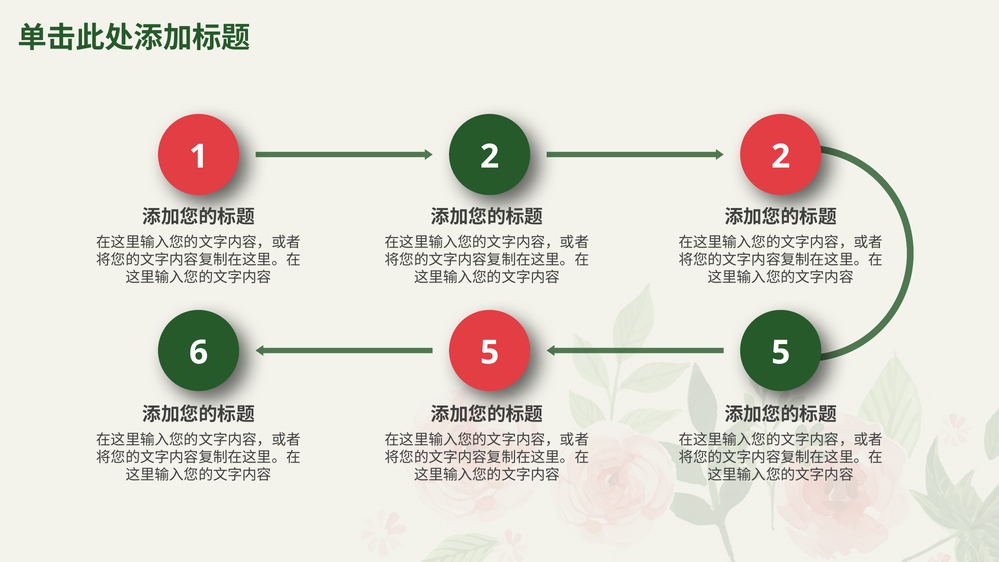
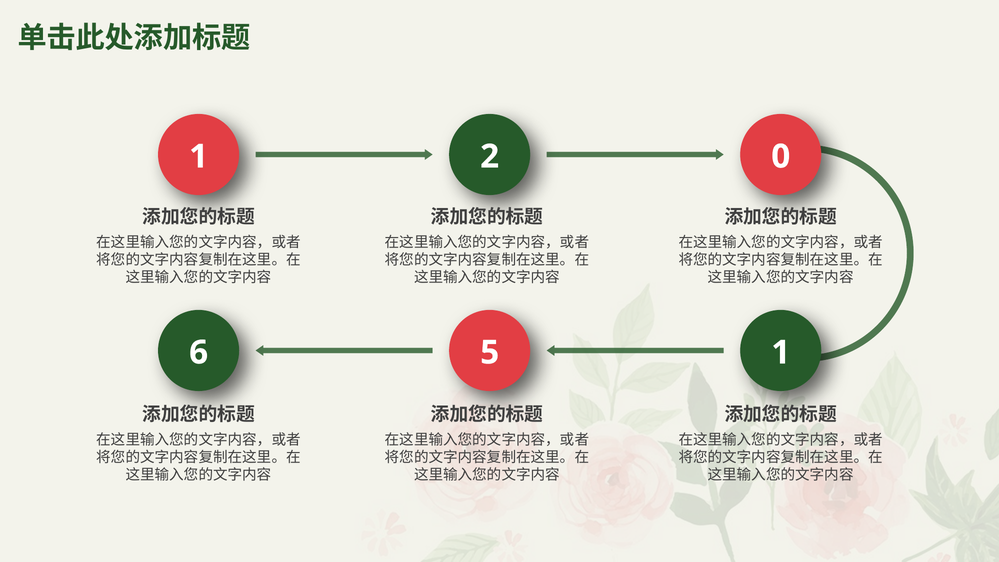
2 2: 2 -> 0 (781, 157)
5 5: 5 -> 1 (781, 353)
